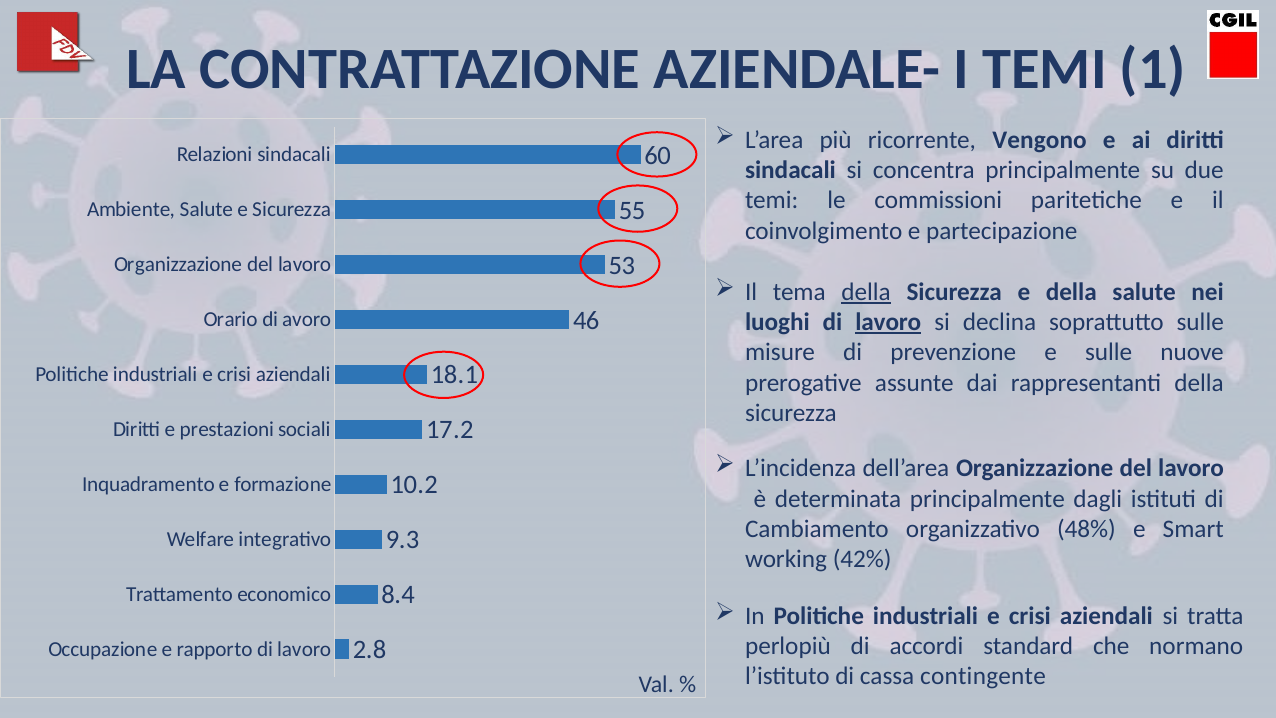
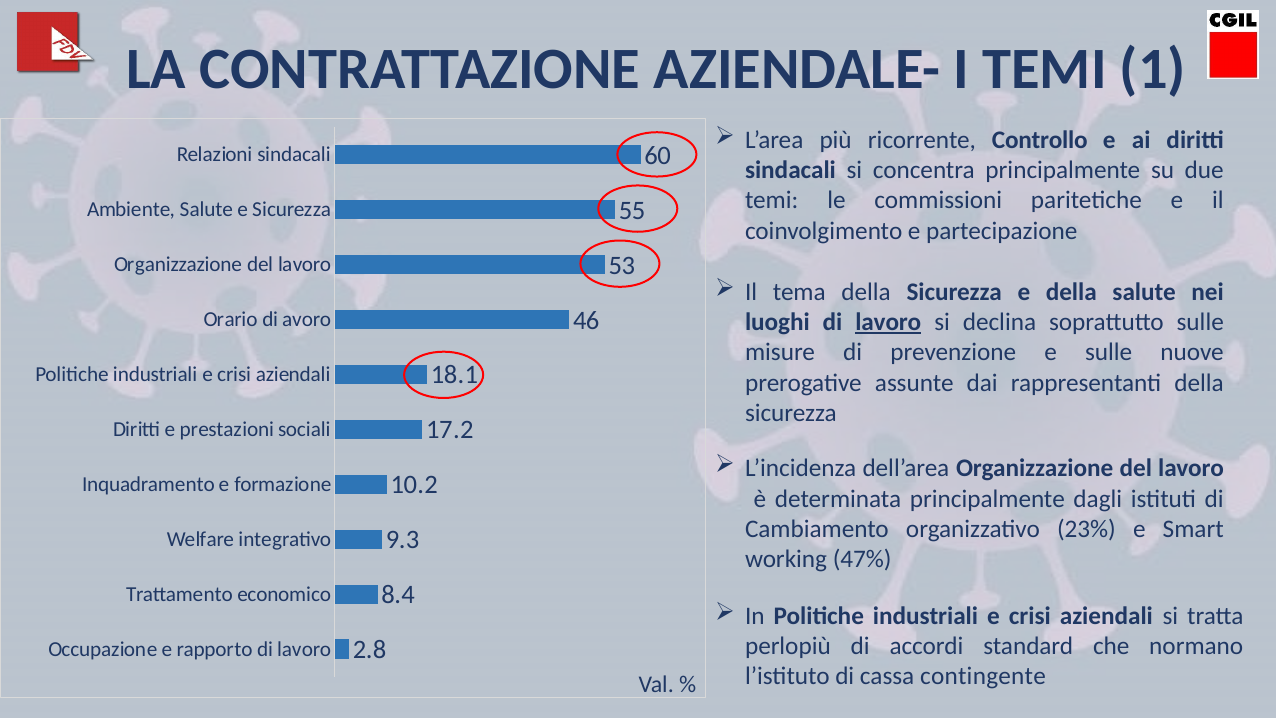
Vengono: Vengono -> Controllo (1040, 140)
della underline: present -> none (866, 292)
48%: 48% -> 23% (1086, 529)
42%: 42% -> 47% (862, 559)
